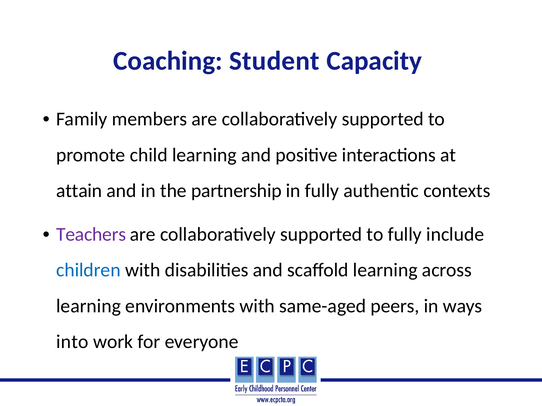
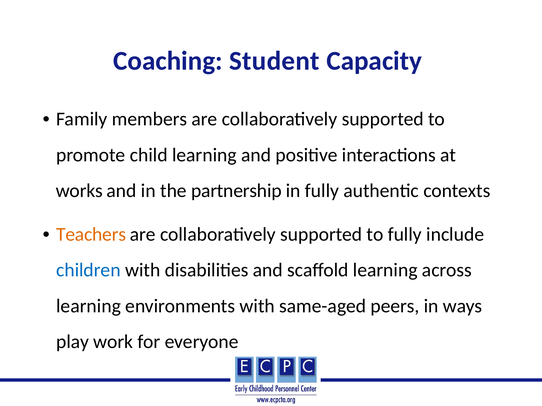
attain: attain -> works (79, 191)
Teachers colour: purple -> orange (91, 235)
into: into -> play (73, 342)
